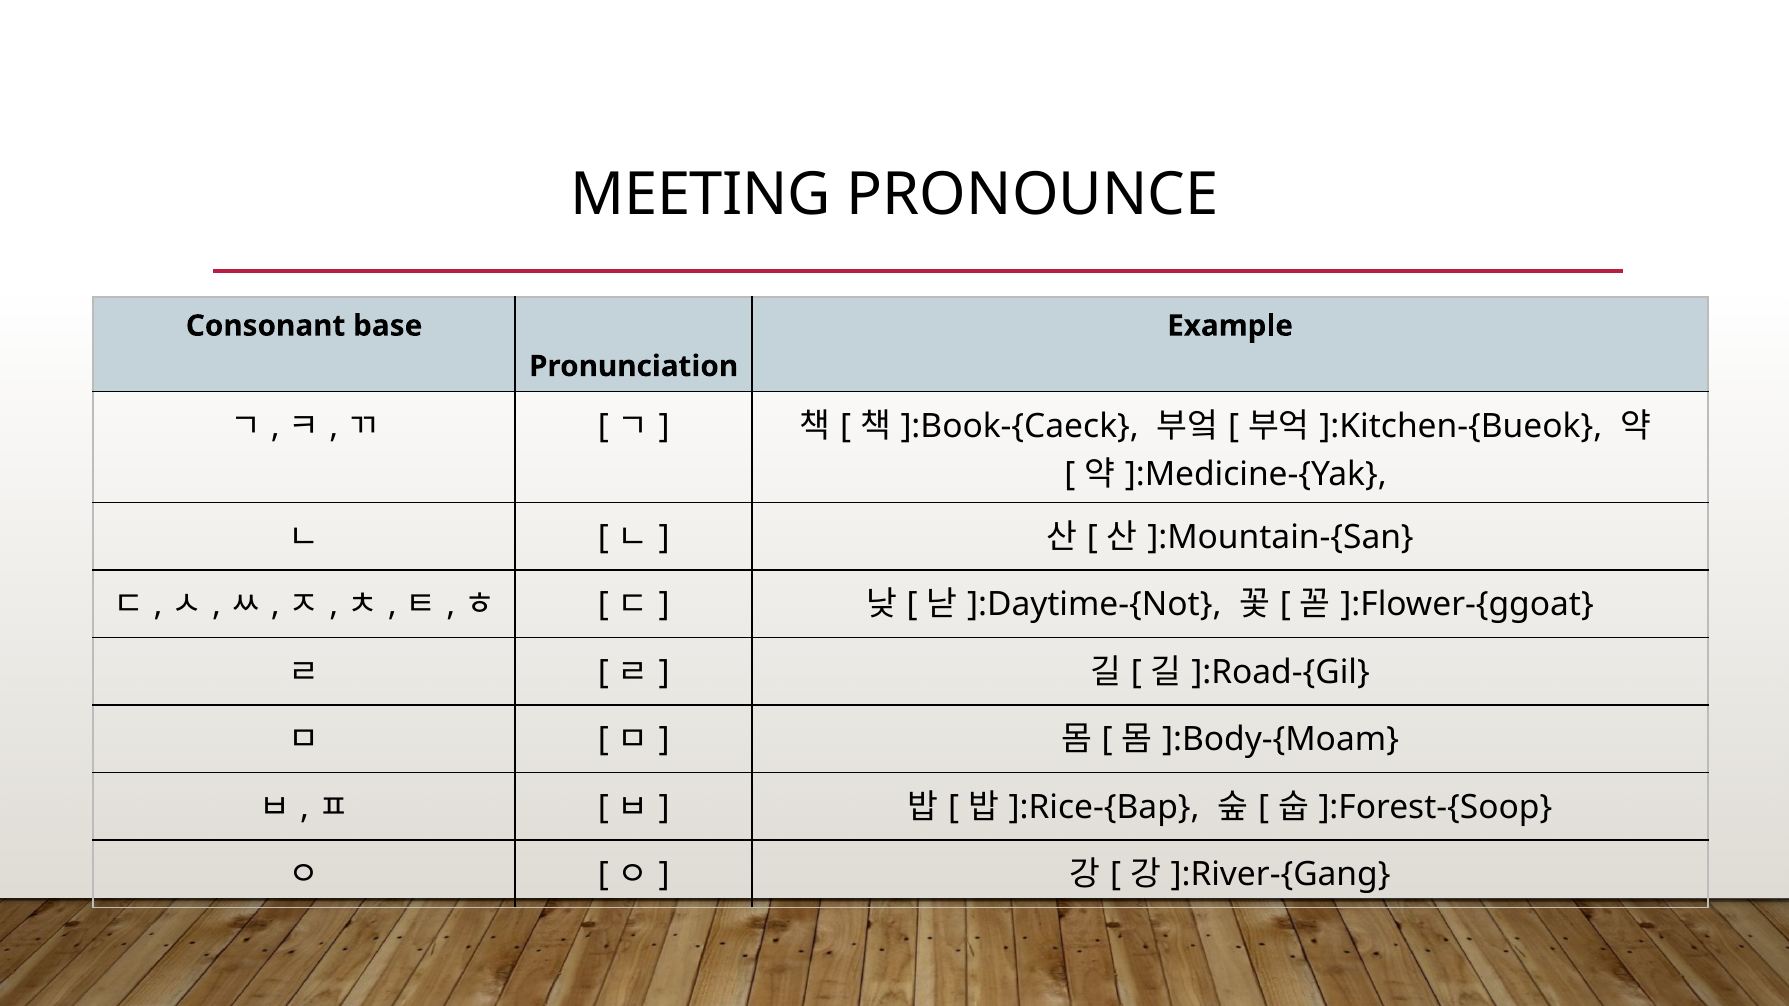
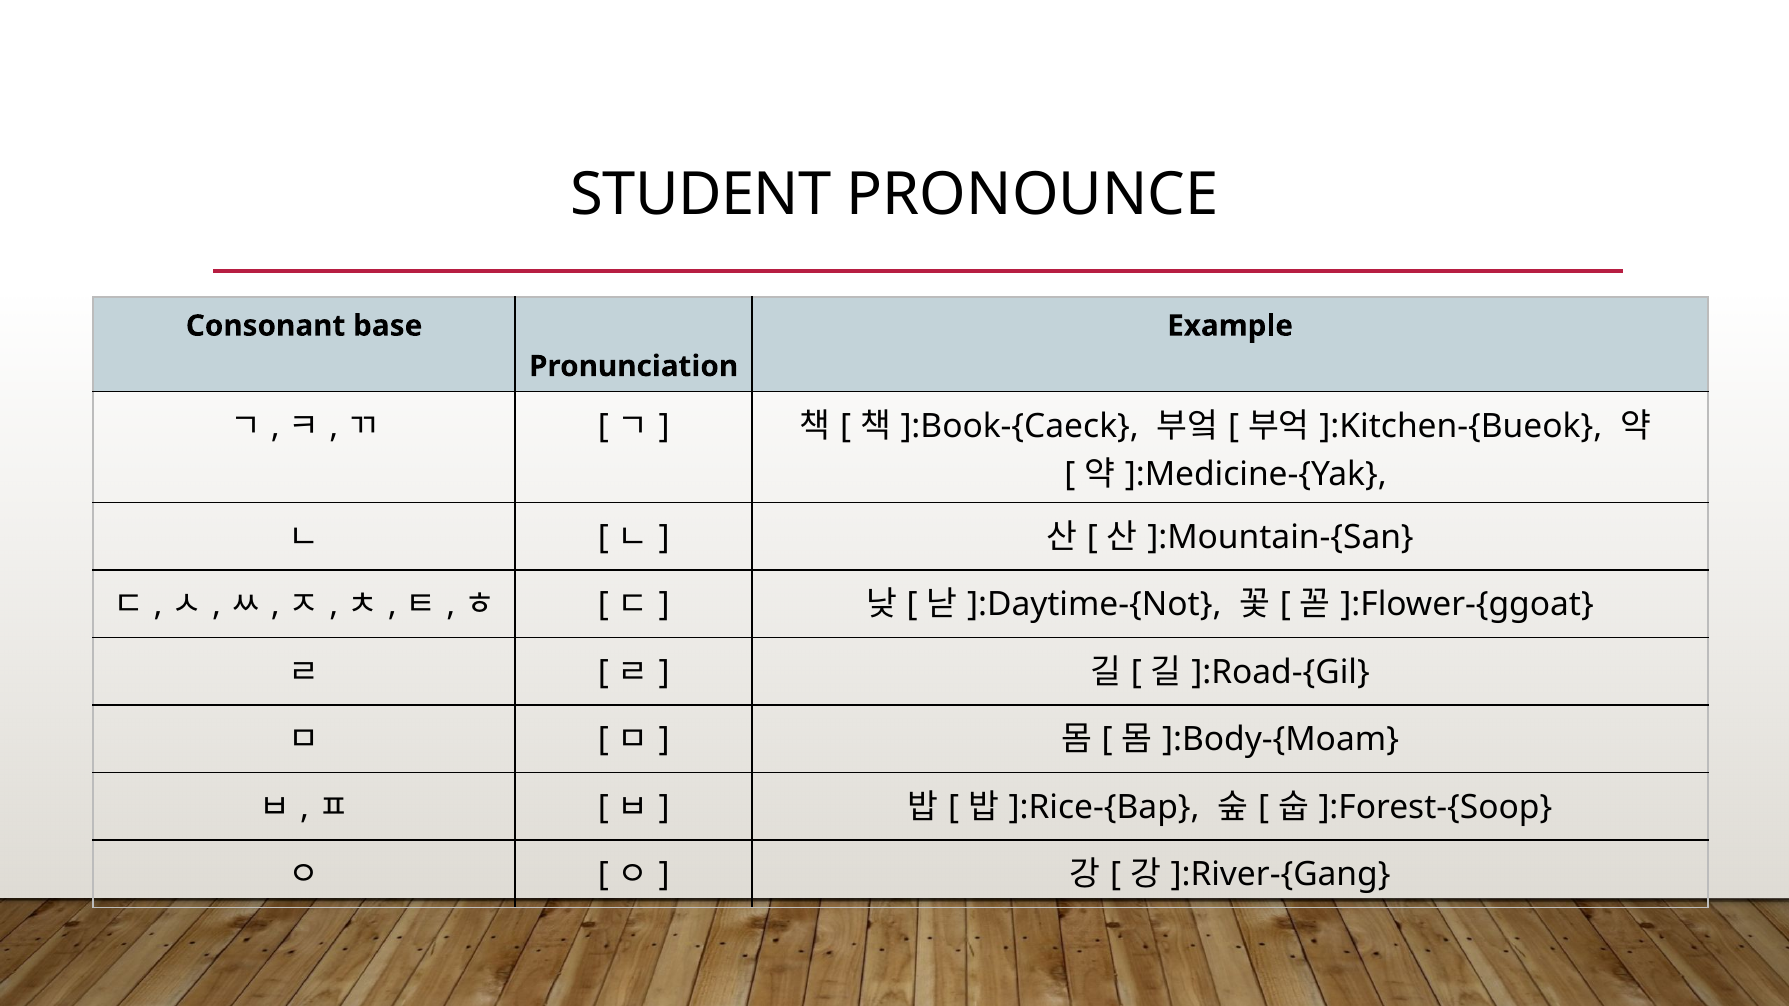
MEETING: MEETING -> STUDENT (701, 195)
